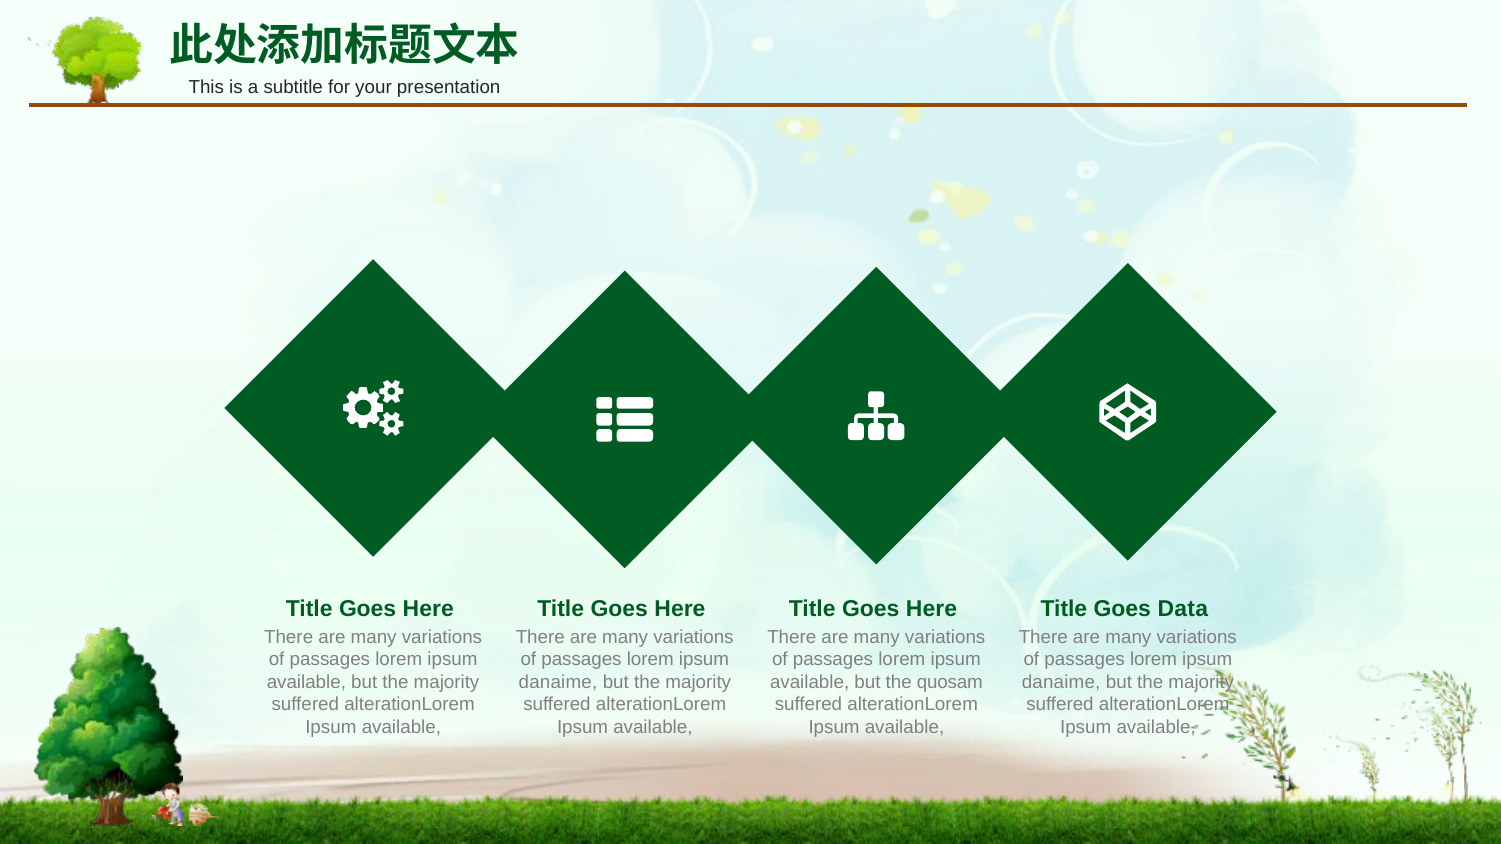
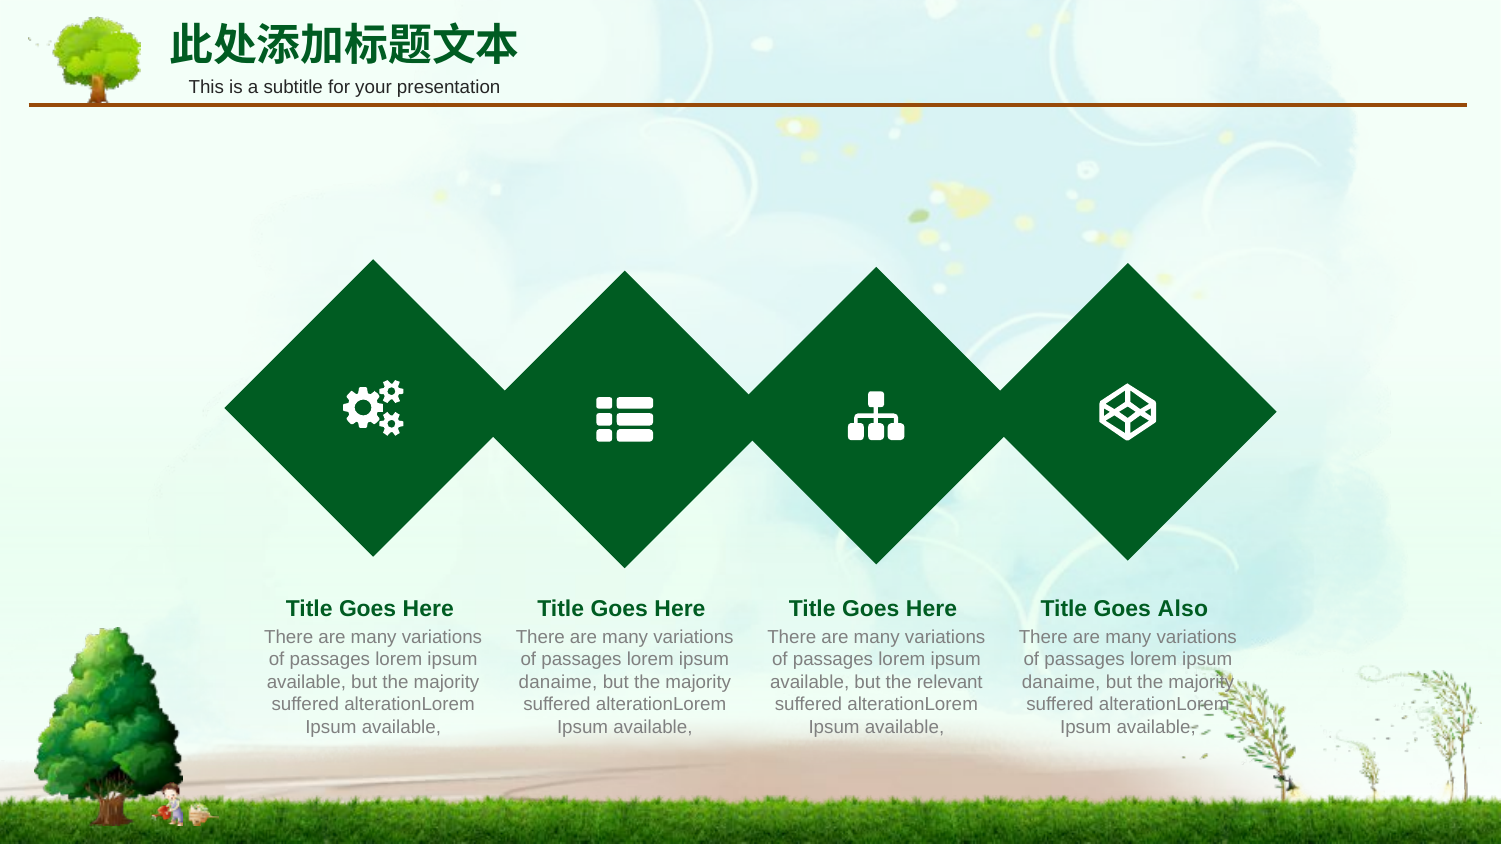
Data: Data -> Also (1183, 609)
quosam: quosam -> relevant (950, 682)
